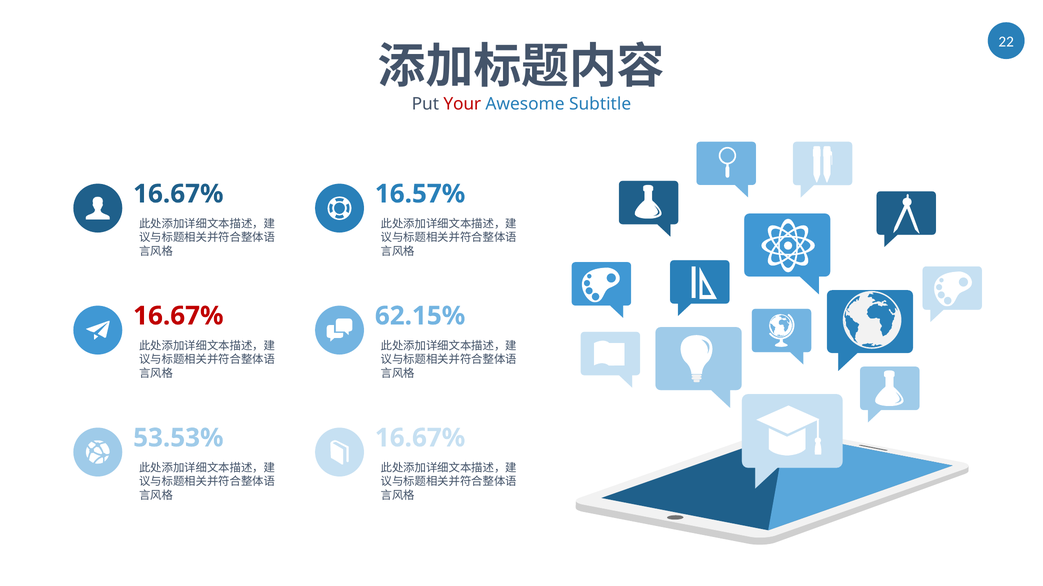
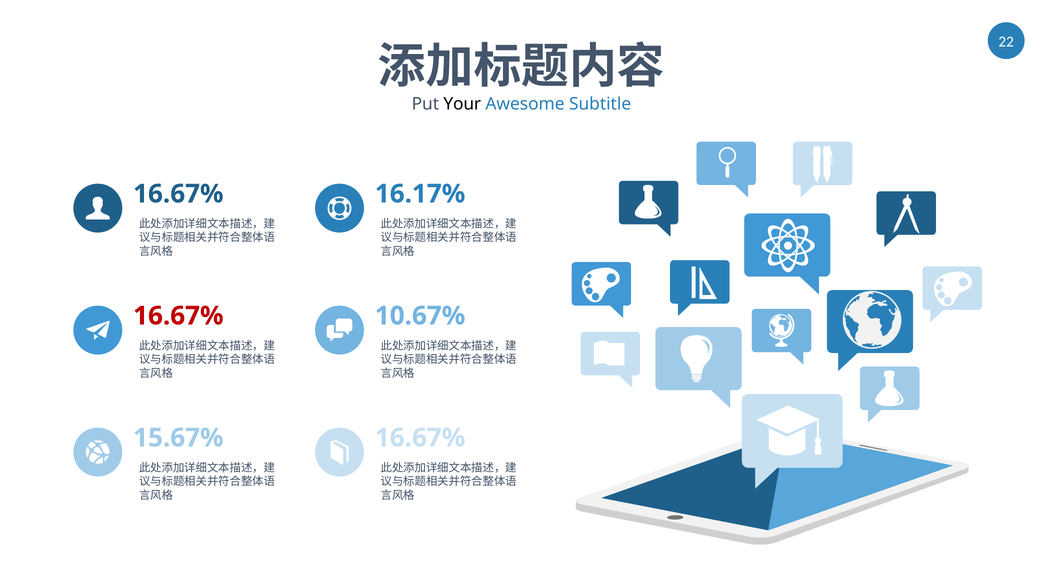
Your colour: red -> black (462, 104)
16.57%: 16.57% -> 16.17% (420, 194)
62.15%: 62.15% -> 10.67% (420, 316)
53.53%: 53.53% -> 15.67% (178, 438)
